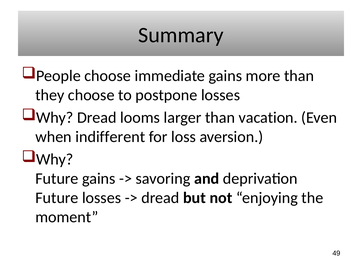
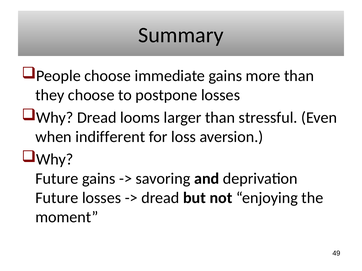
vacation: vacation -> stressful (268, 118)
